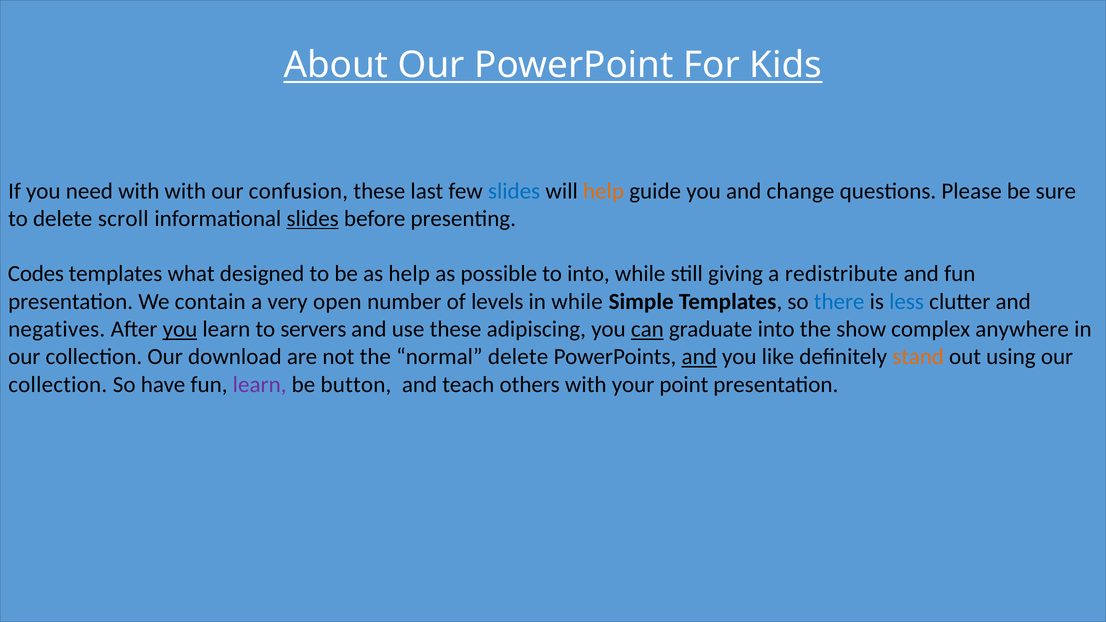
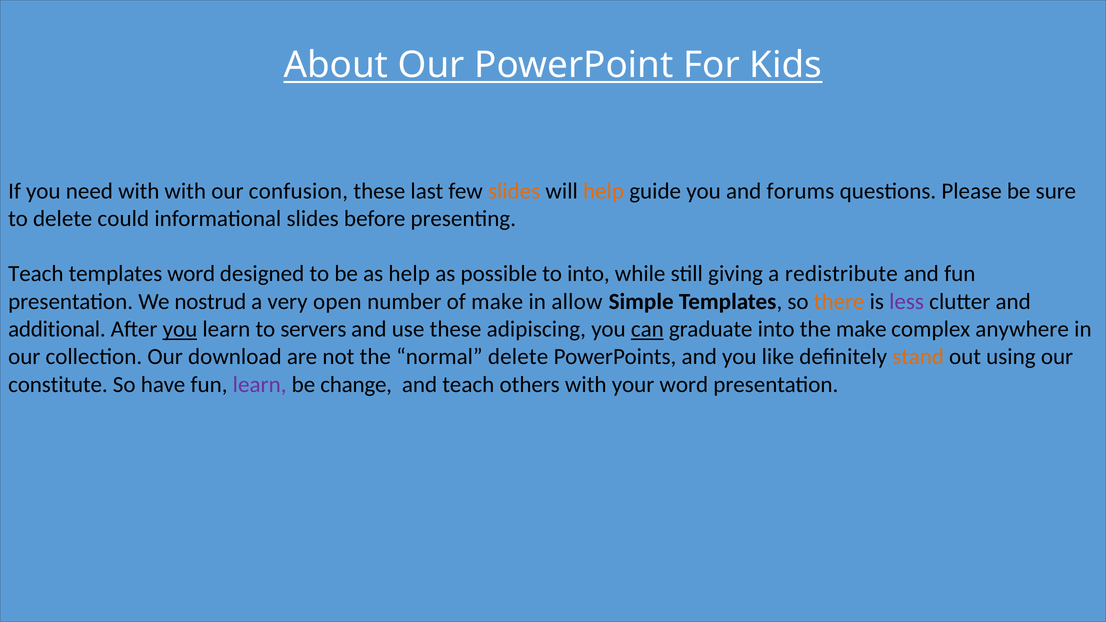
slides colour: blue -> orange (514, 191)
change: change -> forums (800, 191)
scroll: scroll -> could (123, 219)
slides underline: present -> none (313, 219)
Codes: Codes -> Teach (36, 274)
templates what: what -> word (191, 274)
contain: contain -> nostrud (210, 302)
of levels: levels -> make (497, 302)
in while: while -> allow (577, 302)
there colour: blue -> orange (839, 302)
less colour: blue -> purple (907, 302)
negatives: negatives -> additional (57, 329)
the show: show -> make (861, 329)
and underline: present -> none (699, 357)
collection: collection -> constitute (58, 385)
button: button -> change (356, 385)
your point: point -> word (684, 385)
